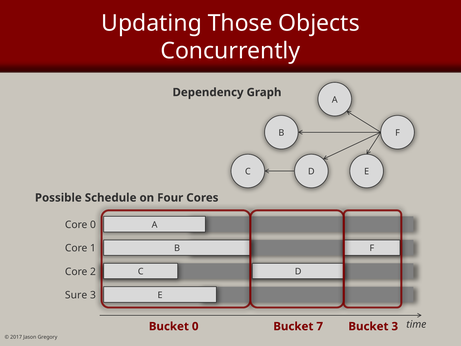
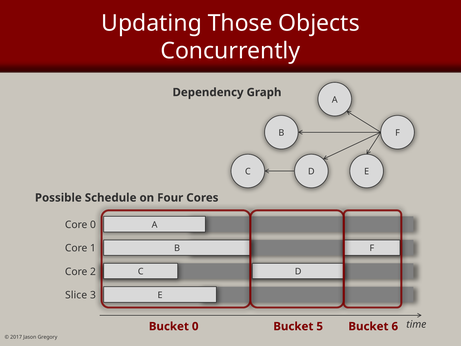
Sure: Sure -> Slice (76, 295)
7: 7 -> 5 (320, 326)
Bucket 3: 3 -> 6 (395, 326)
